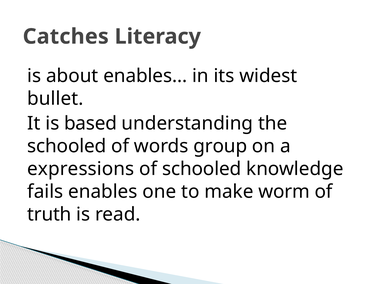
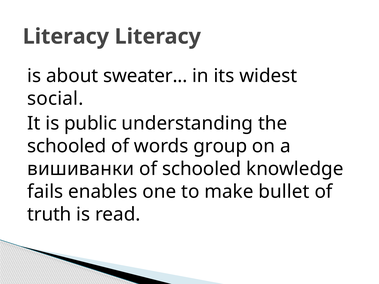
Catches: Catches -> Literacy (66, 37)
about enables: enables -> sweater (145, 76)
bullet: bullet -> social (55, 99)
based: based -> public (90, 124)
expressions: expressions -> вишиванки (81, 169)
worm: worm -> bullet (284, 192)
